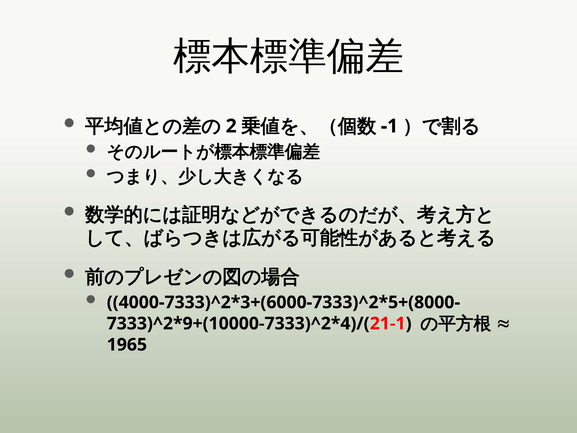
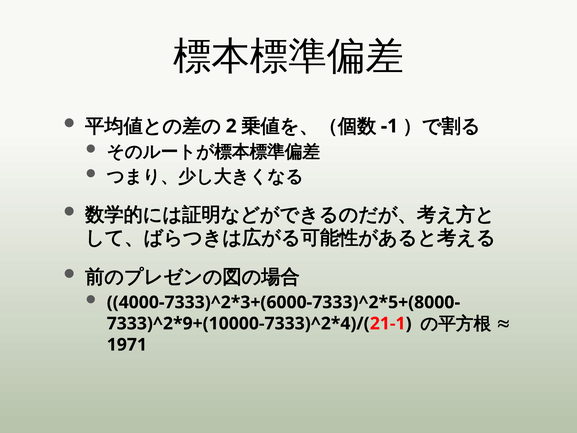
1965: 1965 -> 1971 (127, 345)
